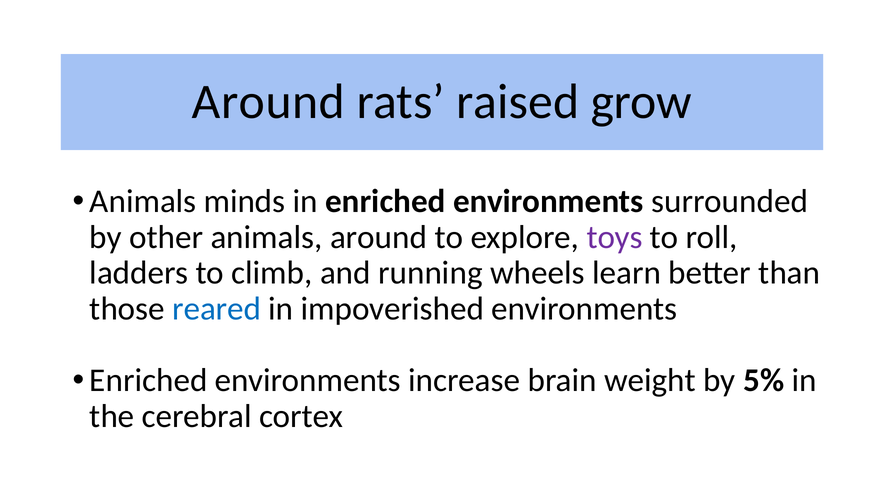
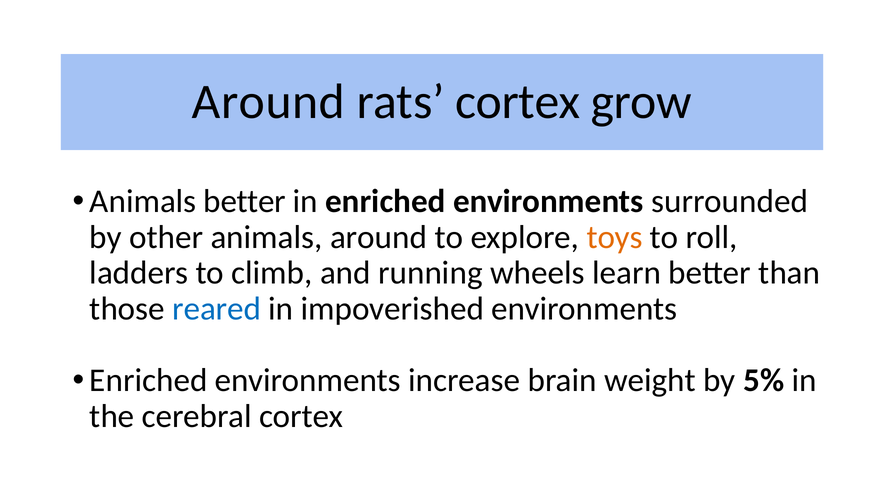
rats raised: raised -> cortex (518, 102)
Animals minds: minds -> better (245, 202)
toys colour: purple -> orange (615, 237)
